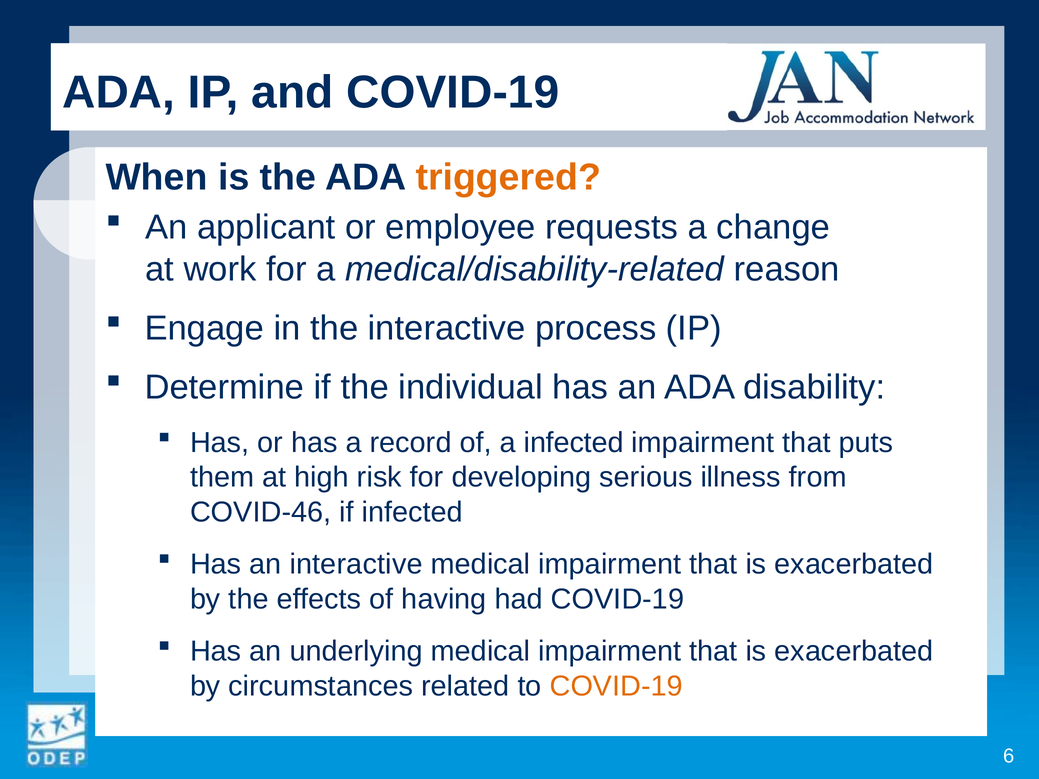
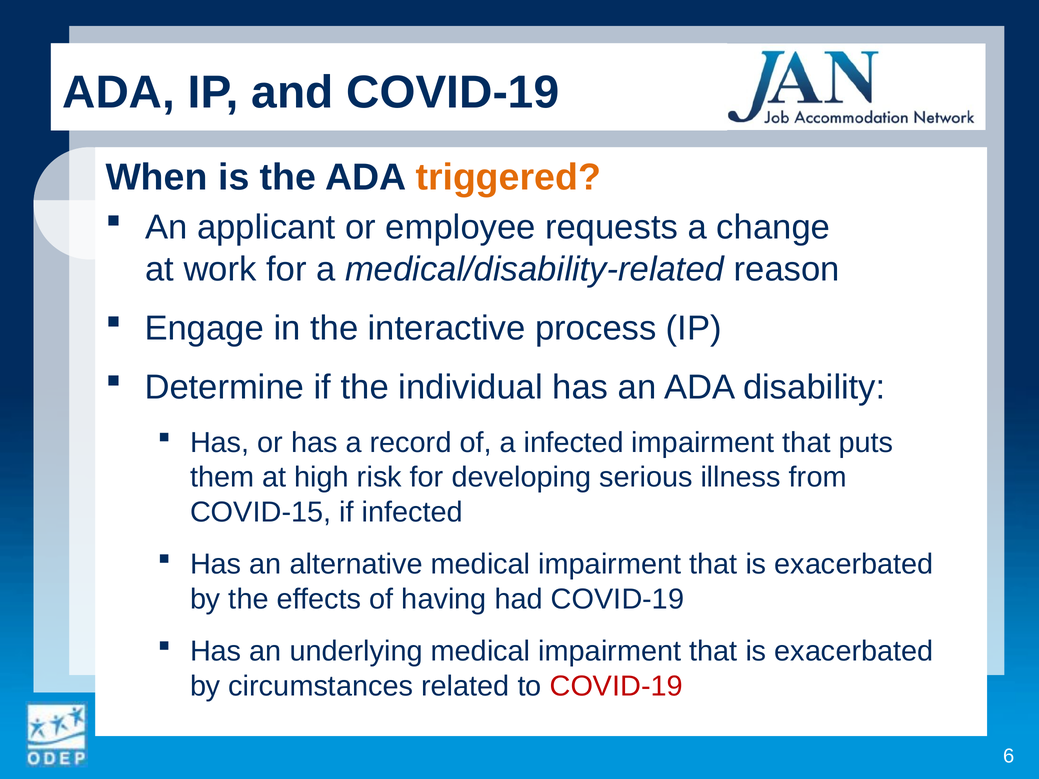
COVID-46: COVID-46 -> COVID-15 (261, 512)
an interactive: interactive -> alternative (356, 565)
COVID-19 colour: orange -> red (616, 686)
